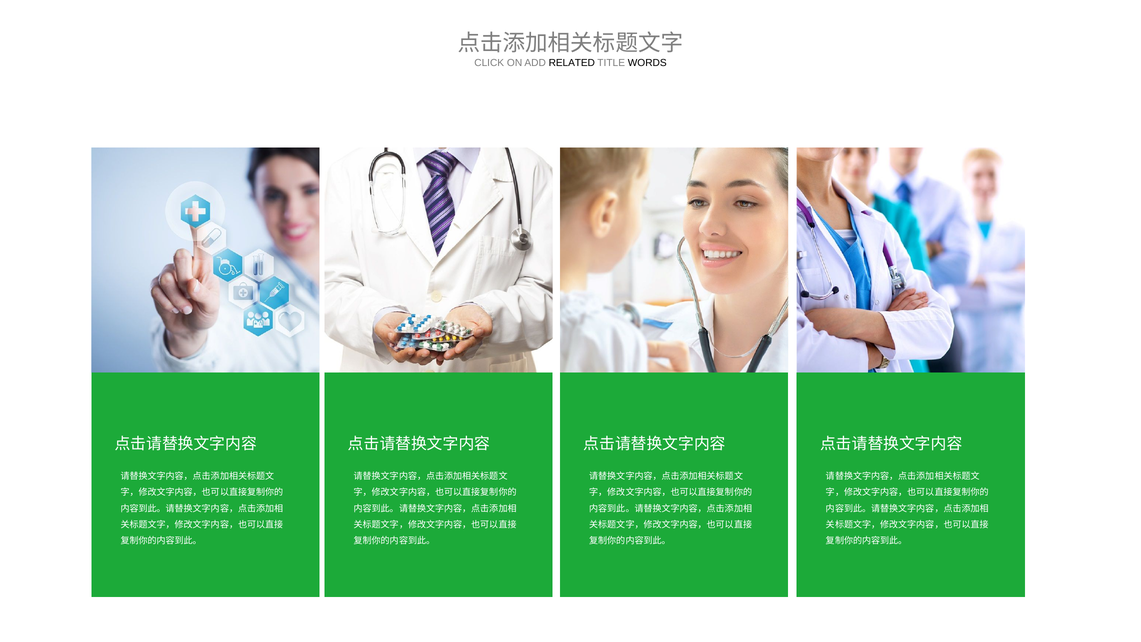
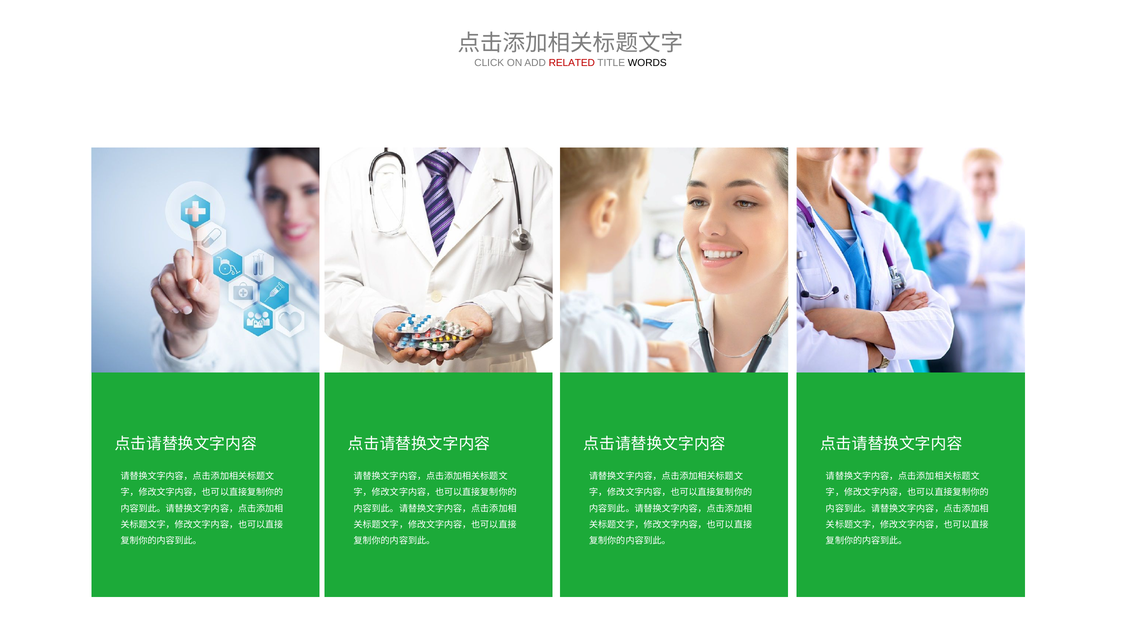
RELATED colour: black -> red (572, 63)
